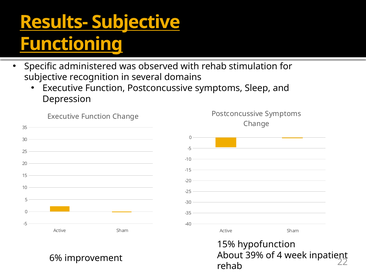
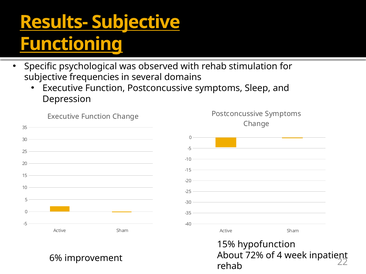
administered: administered -> psychological (88, 66)
recognition: recognition -> frequencies (94, 77)
39%: 39% -> 72% (254, 256)
